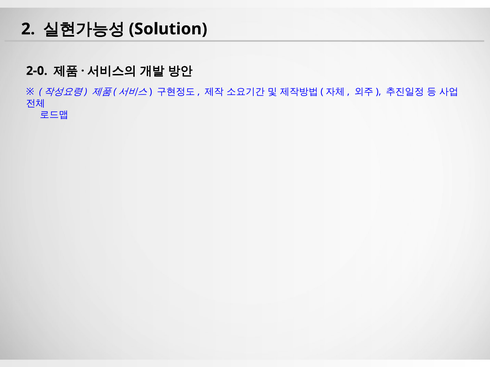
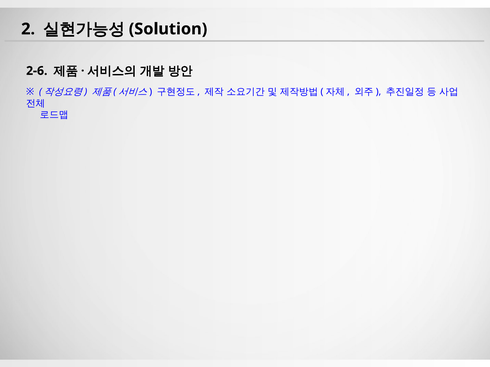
2-0: 2-0 -> 2-6 (37, 71)
